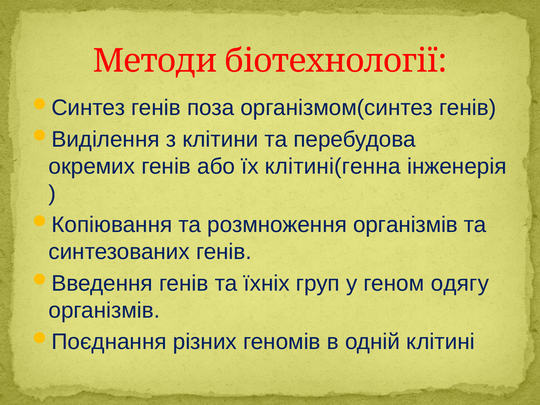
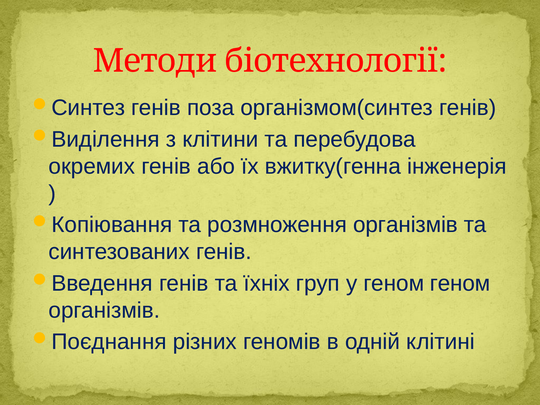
клітині(генна: клітині(генна -> вжитку(генна (333, 166)
геном одягу: одягу -> геном (460, 283)
